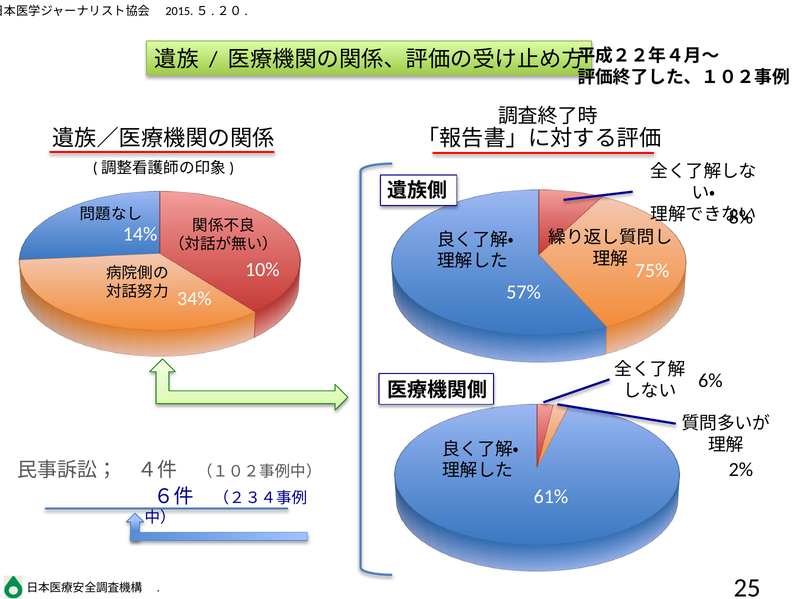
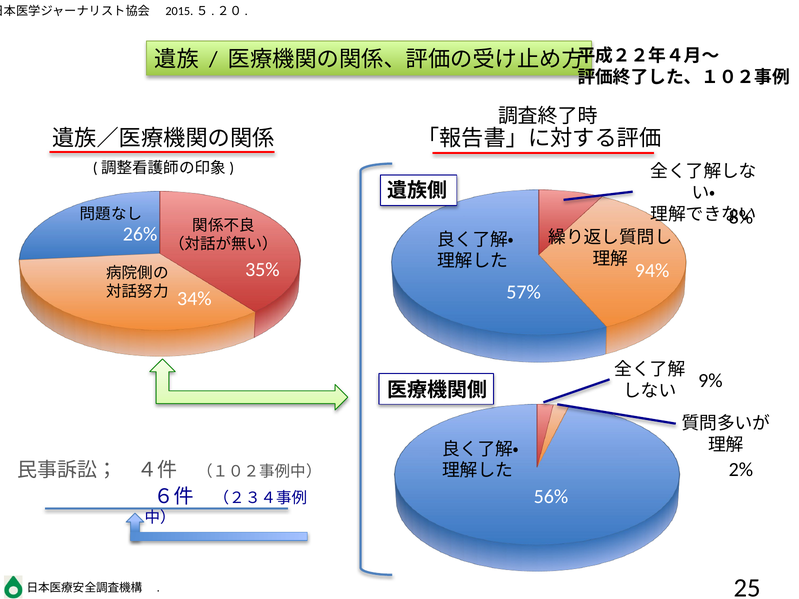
14%: 14% -> 26% (140, 234)
10%: 10% -> 35% (262, 270)
75%: 75% -> 94% (652, 271)
6%: 6% -> 9% (710, 381)
61%: 61% -> 56% (551, 497)
